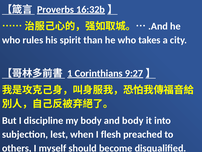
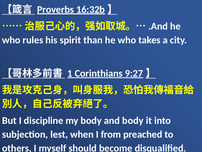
flesh: flesh -> from (111, 134)
